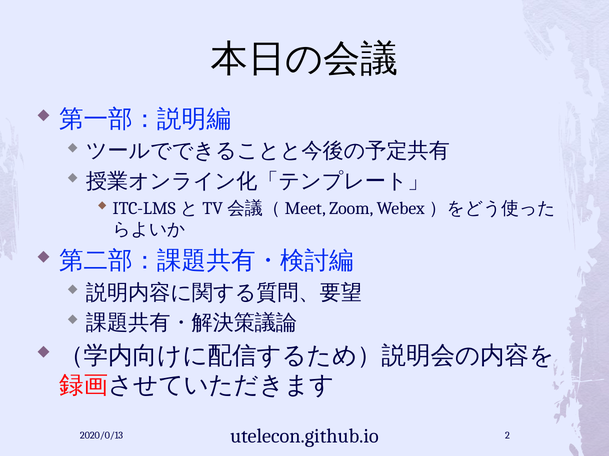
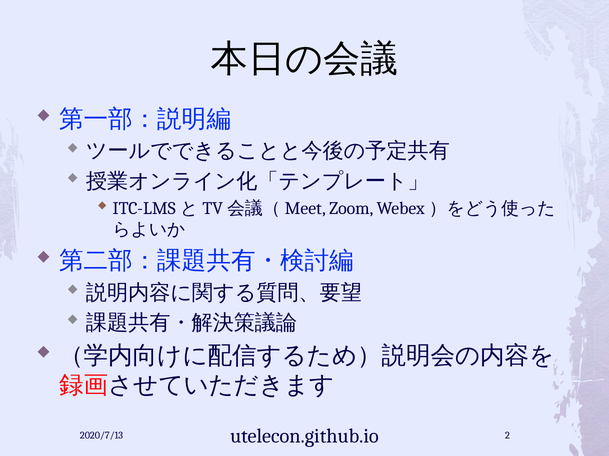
2020/0/13: 2020/0/13 -> 2020/7/13 (101, 436)
